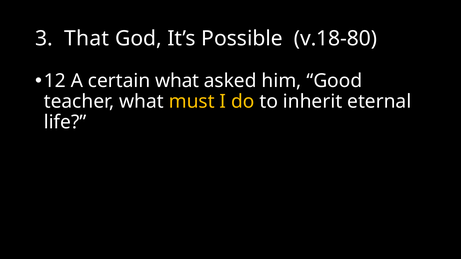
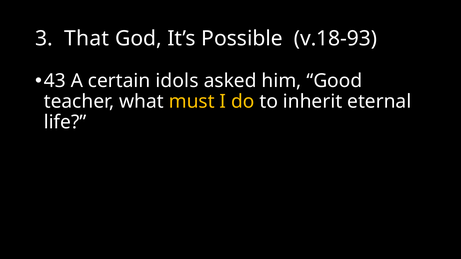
v.18-80: v.18-80 -> v.18-93 (336, 39)
12: 12 -> 43 (55, 81)
certain what: what -> idols (177, 81)
